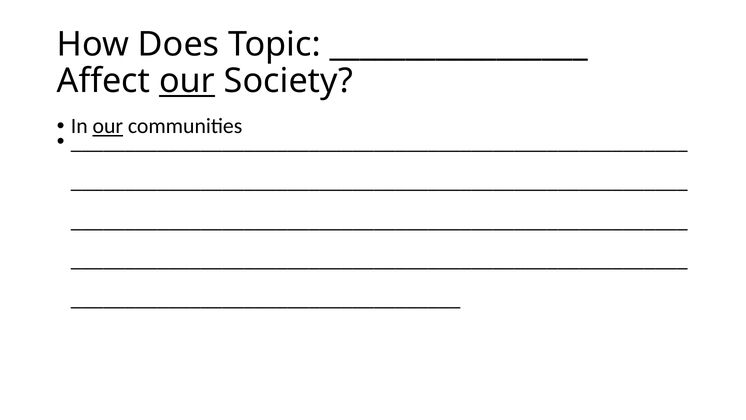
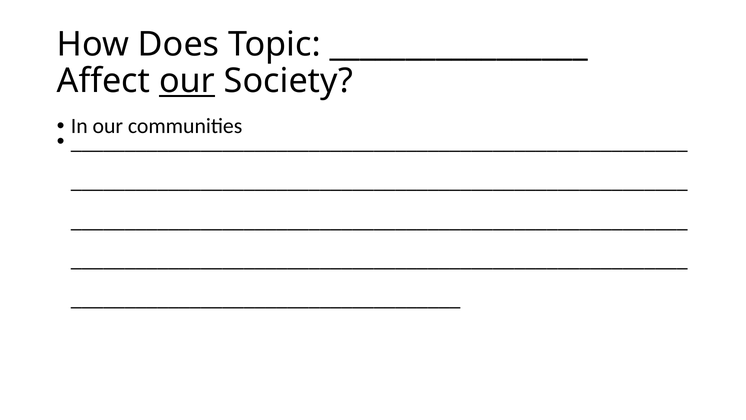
our underline: present -> none (108, 126)
